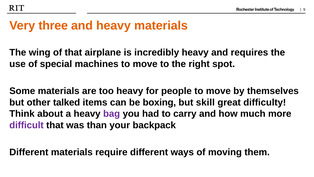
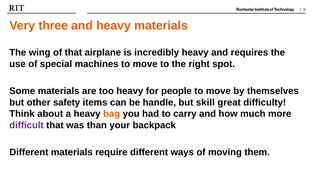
talked: talked -> safety (67, 102)
boxing: boxing -> handle (159, 102)
bag colour: purple -> orange (112, 114)
